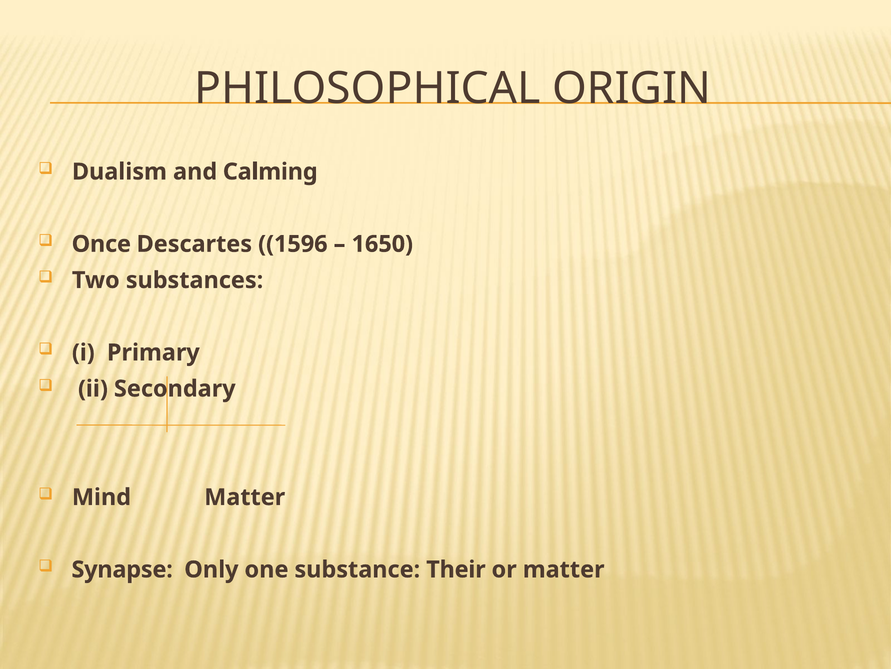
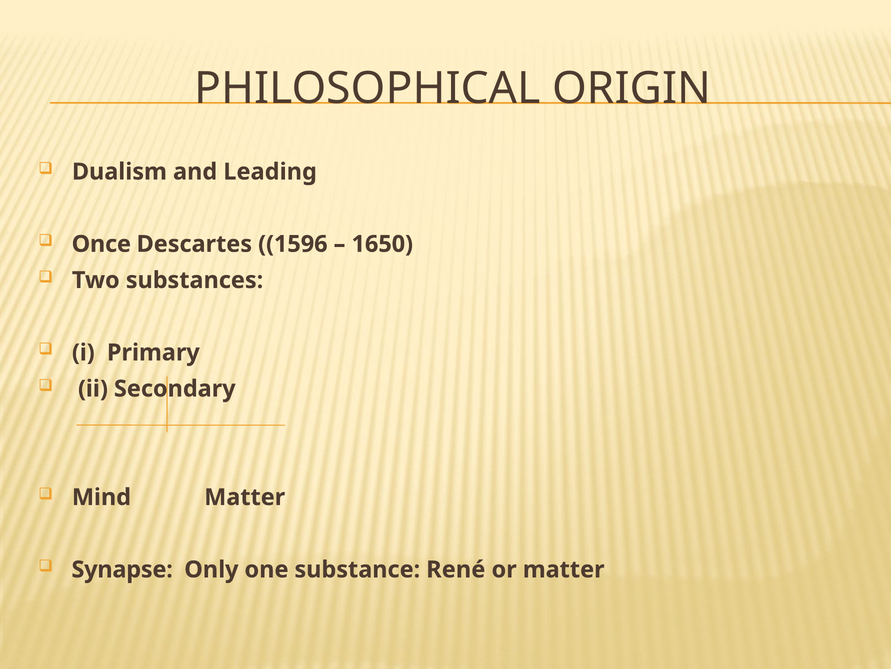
Calming: Calming -> Leading (270, 172)
Their: Their -> René (456, 569)
